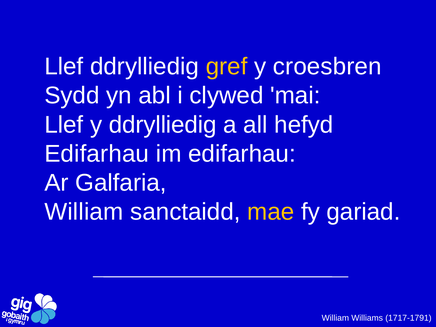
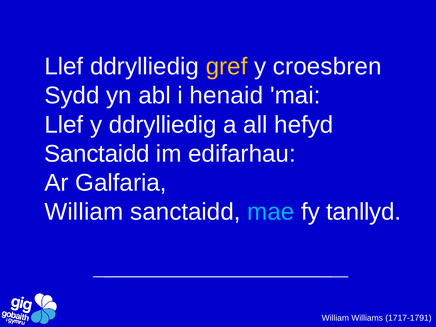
clywed: clywed -> henaid (226, 96)
Edifarhau: Edifarhau -> Sanctaidd (97, 154)
mae colour: yellow -> light blue (271, 212)
gariad: gariad -> tanllyd (364, 212)
